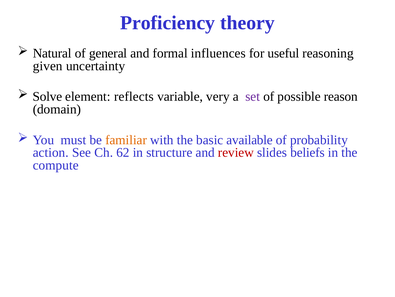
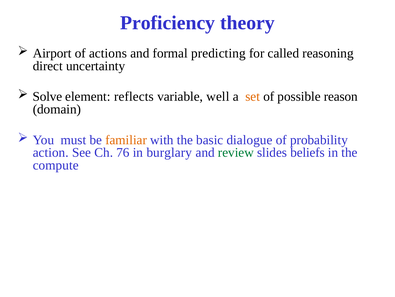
Natural: Natural -> Airport (52, 53)
general: general -> actions (108, 53)
influences: influences -> predicting (218, 53)
useful: useful -> called (283, 53)
given: given -> direct (48, 66)
very: very -> well (218, 96)
set colour: purple -> orange (253, 96)
available: available -> dialogue (249, 140)
62: 62 -> 76 (123, 152)
structure: structure -> burglary (169, 152)
review colour: red -> green (236, 152)
